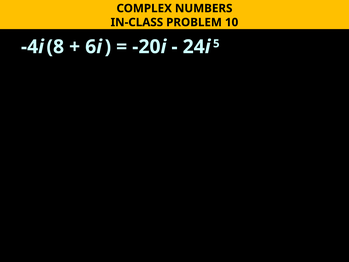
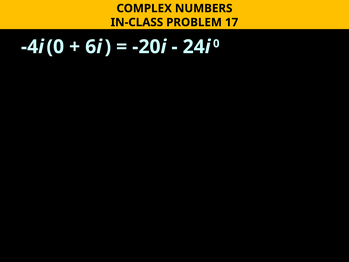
10: 10 -> 17 (232, 22)
-4i 8: 8 -> 0 (55, 47)
24i 5: 5 -> 0 (216, 44)
